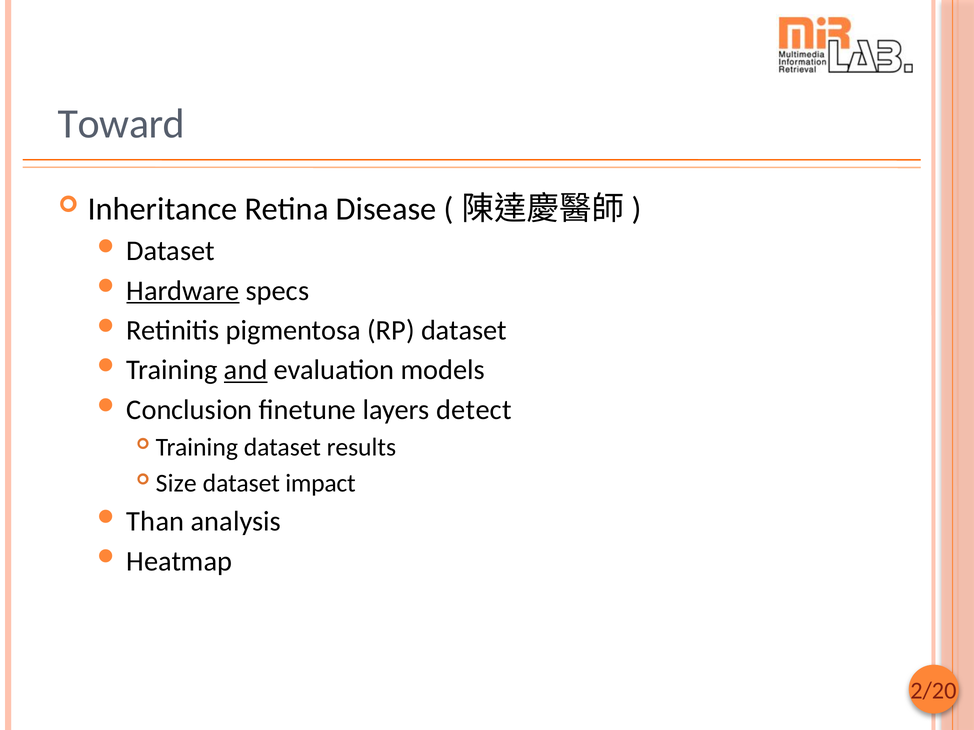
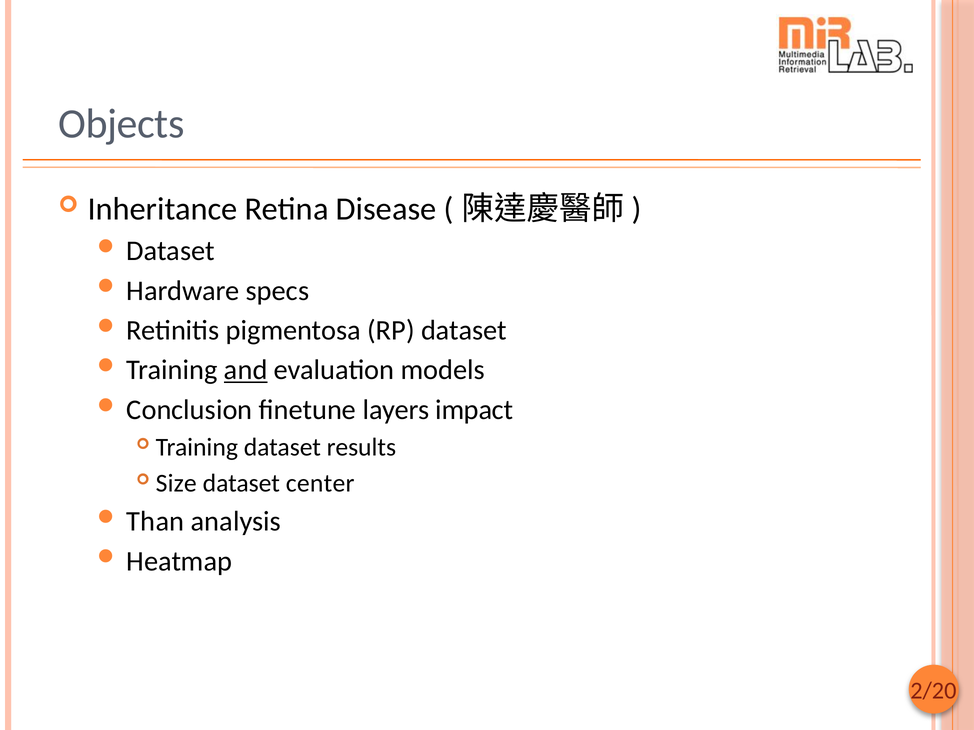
Toward: Toward -> Objects (121, 124)
Hardware underline: present -> none (183, 291)
detect: detect -> impact (474, 410)
impact: impact -> center (320, 483)
